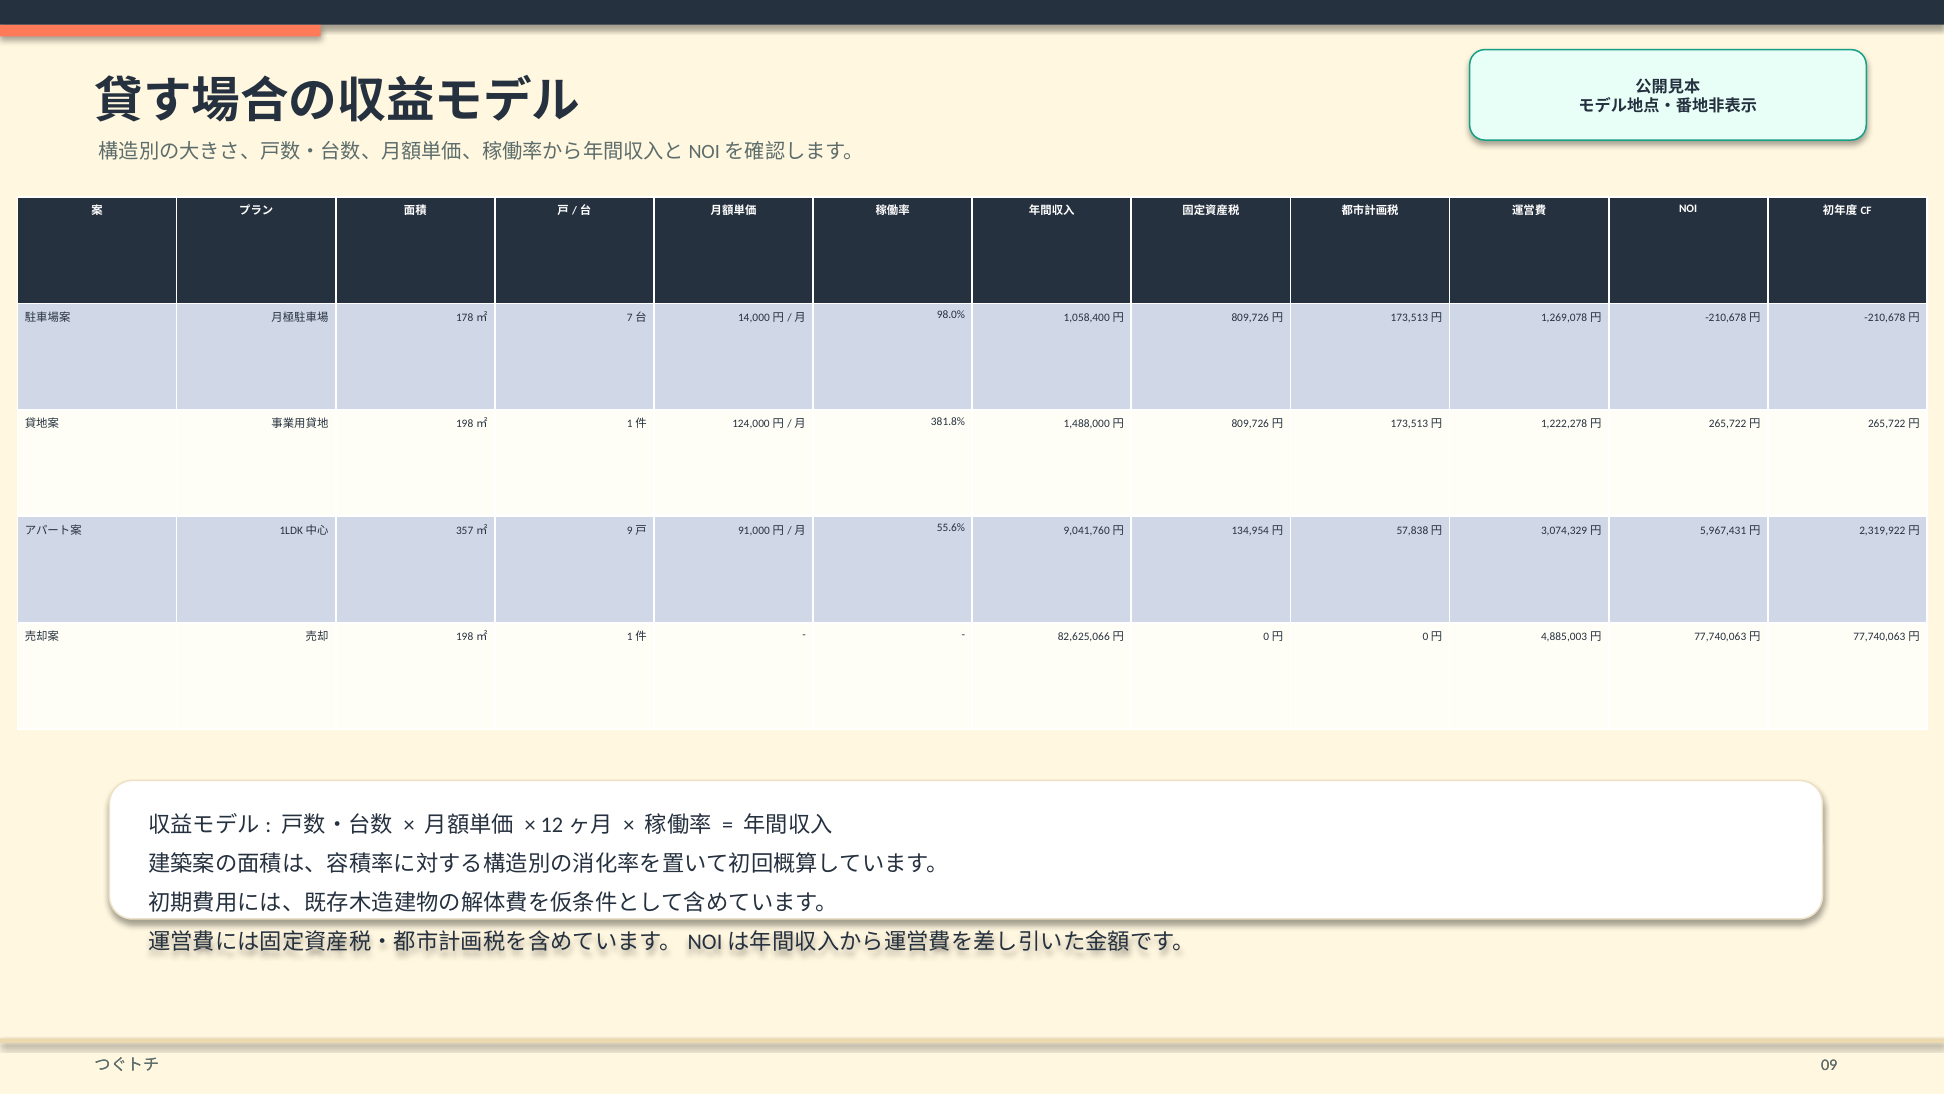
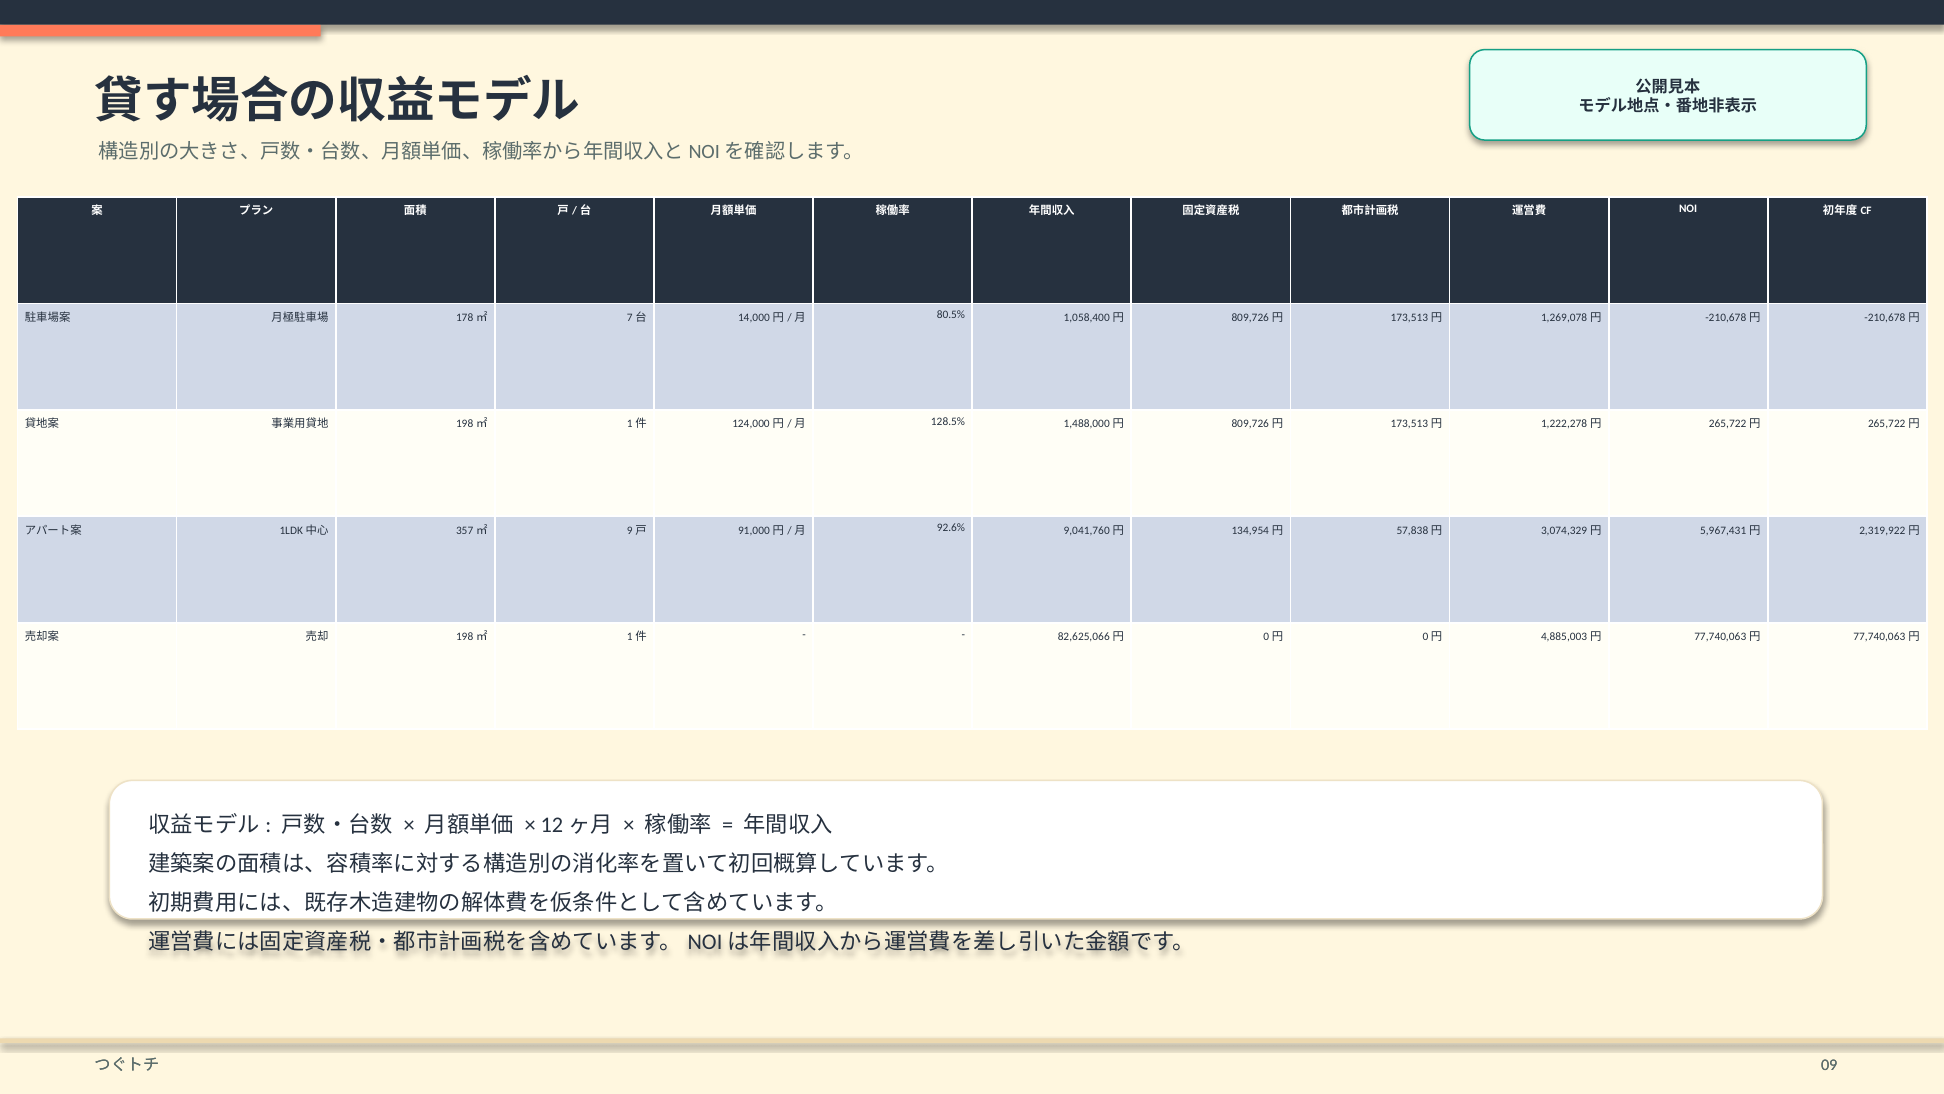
98.0%: 98.0% -> 80.5% (951, 315)
381.8%: 381.8% -> 128.5% (948, 421)
55.6%: 55.6% -> 92.6% (951, 528)
